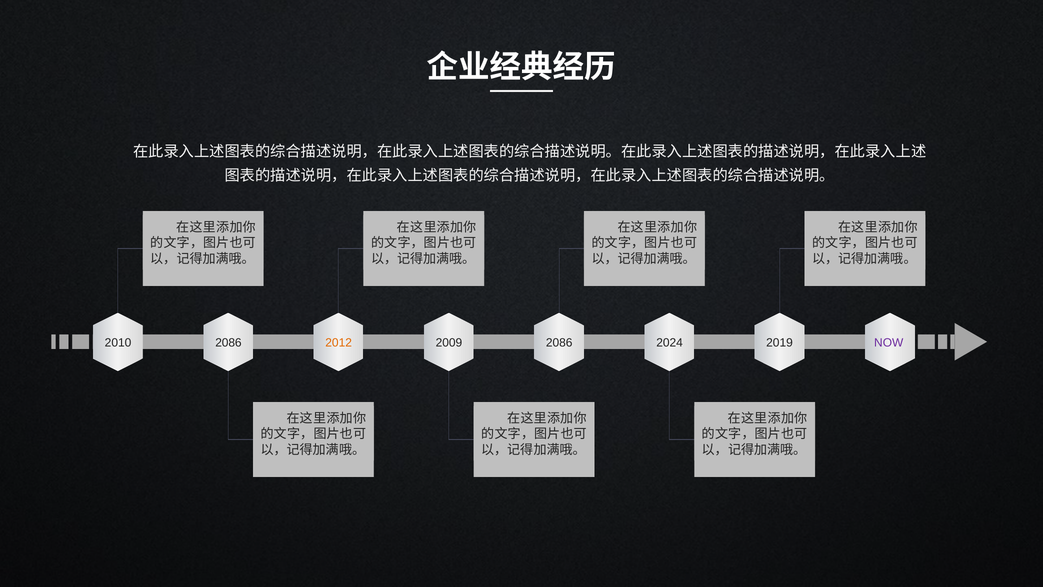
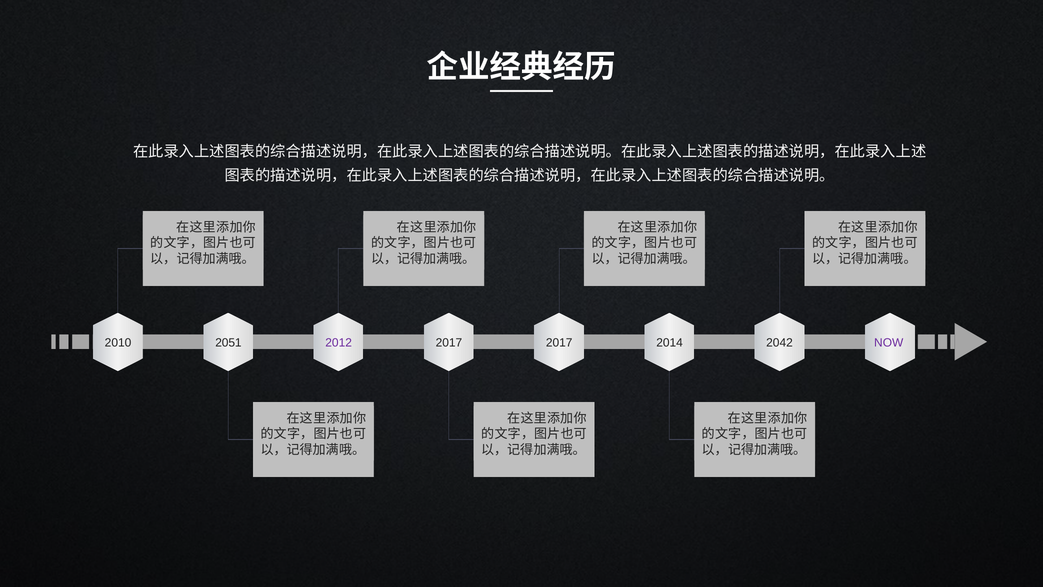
2086: 2086 -> 2051 (228, 342)
2012 colour: orange -> purple (339, 342)
2009: 2009 -> 2017 (449, 342)
2086: 2086 -> 2017 (559, 342)
2024: 2024 -> 2014 (670, 342)
2019: 2019 -> 2042 (780, 342)
